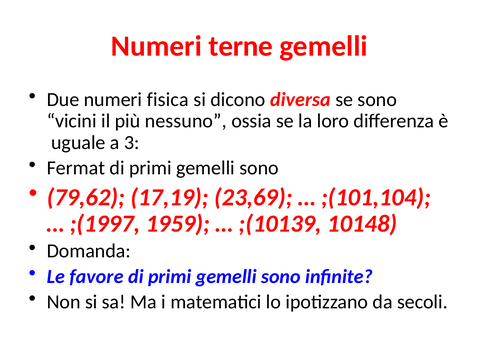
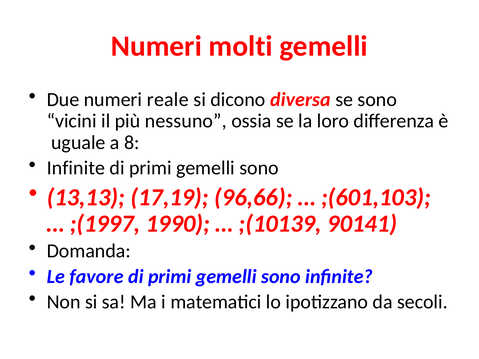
terne: terne -> molti (241, 46)
fisica: fisica -> reale (168, 100)
3: 3 -> 8 (132, 143)
Fermat: Fermat -> Infinite (76, 168)
79,62: 79,62 -> 13,13 (86, 197)
23,69: 23,69 -> 96,66 (253, 197)
;(101,104: ;(101,104 -> ;(601,103 (376, 197)
1959: 1959 -> 1990 (178, 224)
10148: 10148 -> 90141 (362, 224)
